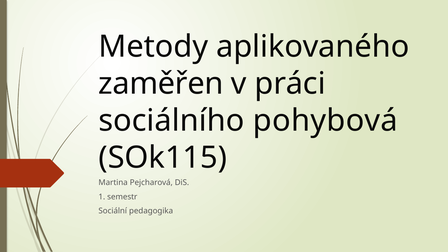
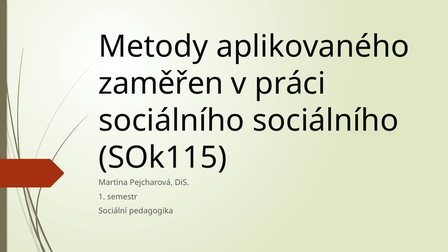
sociálního pohybová: pohybová -> sociálního (326, 121)
